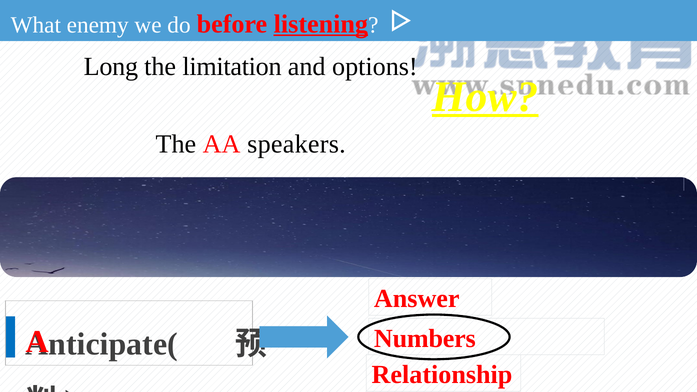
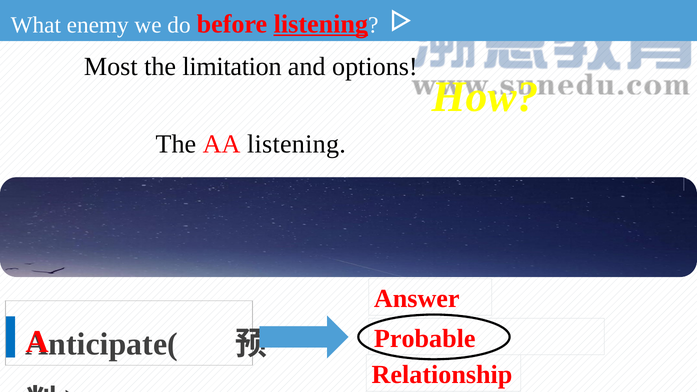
Long: Long -> Most (111, 67)
How underline: present -> none (485, 97)
AA speakers: speakers -> listening (296, 144)
Numbers: Numbers -> Probable (425, 339)
